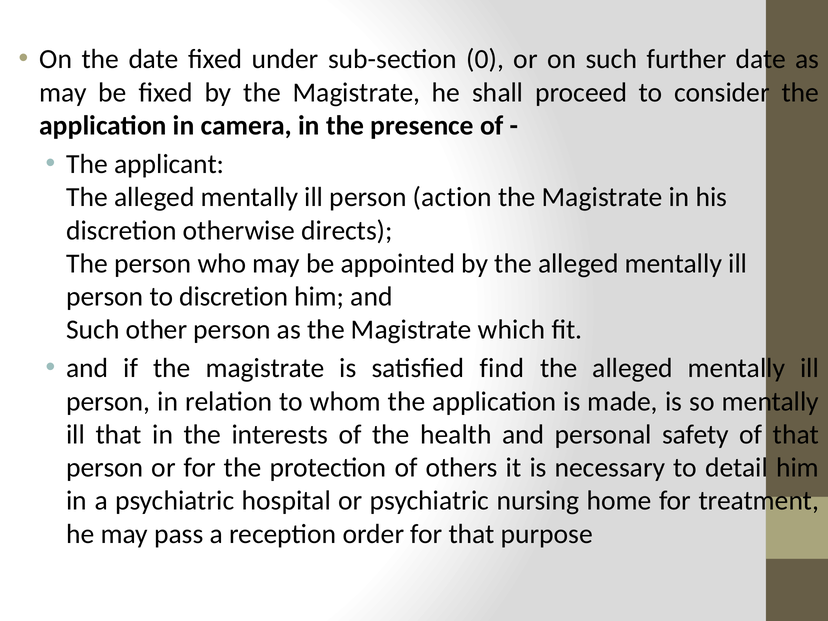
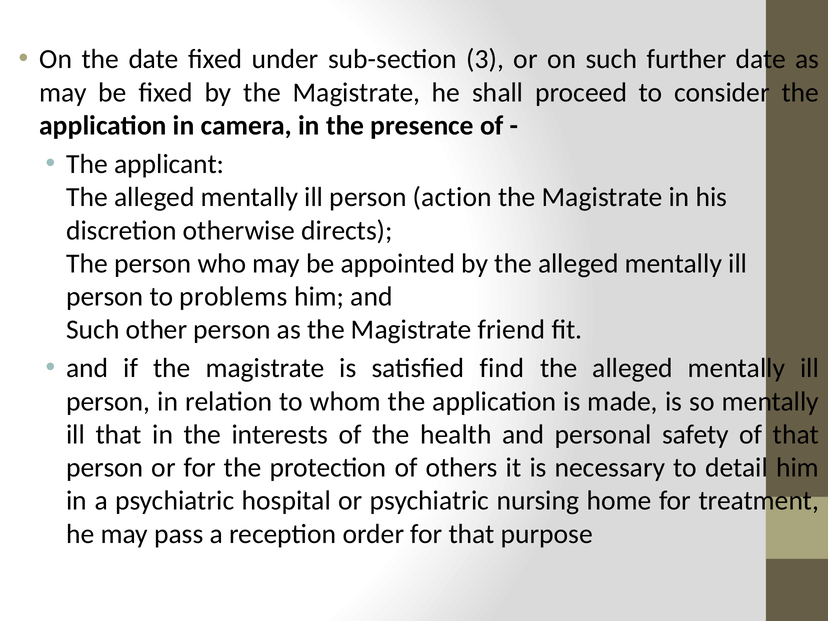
0: 0 -> 3 (485, 59)
to discretion: discretion -> problems (233, 297)
which: which -> friend (511, 330)
